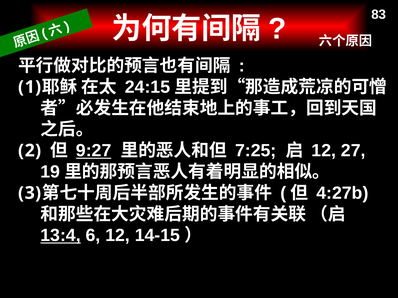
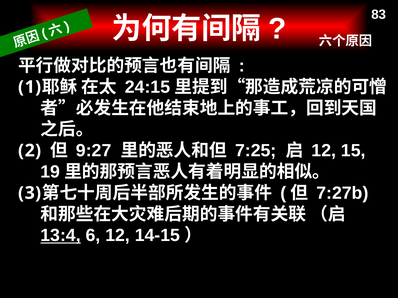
9:27 underline: present -> none (94, 151)
27: 27 -> 15 (353, 151)
4:27b: 4:27b -> 7:27b (342, 193)
